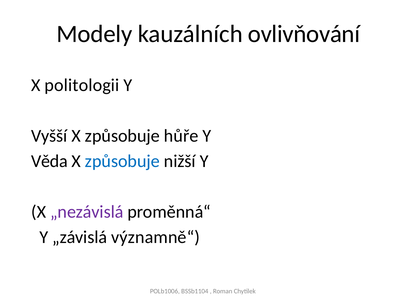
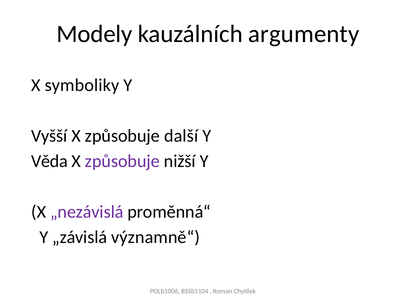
ovlivňování: ovlivňování -> argumenty (304, 34)
politologii: politologii -> symboliky (82, 85)
hůře: hůře -> další (181, 136)
způsobuje colour: blue -> purple (122, 161)
